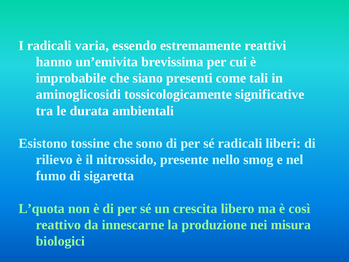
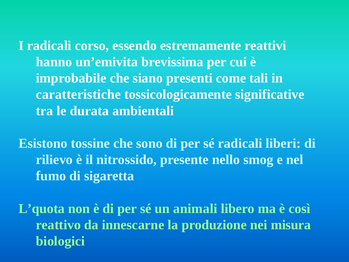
varia: varia -> corso (92, 45)
aminoglicosidi: aminoglicosidi -> caratteristiche (78, 94)
crescita: crescita -> animali (195, 208)
